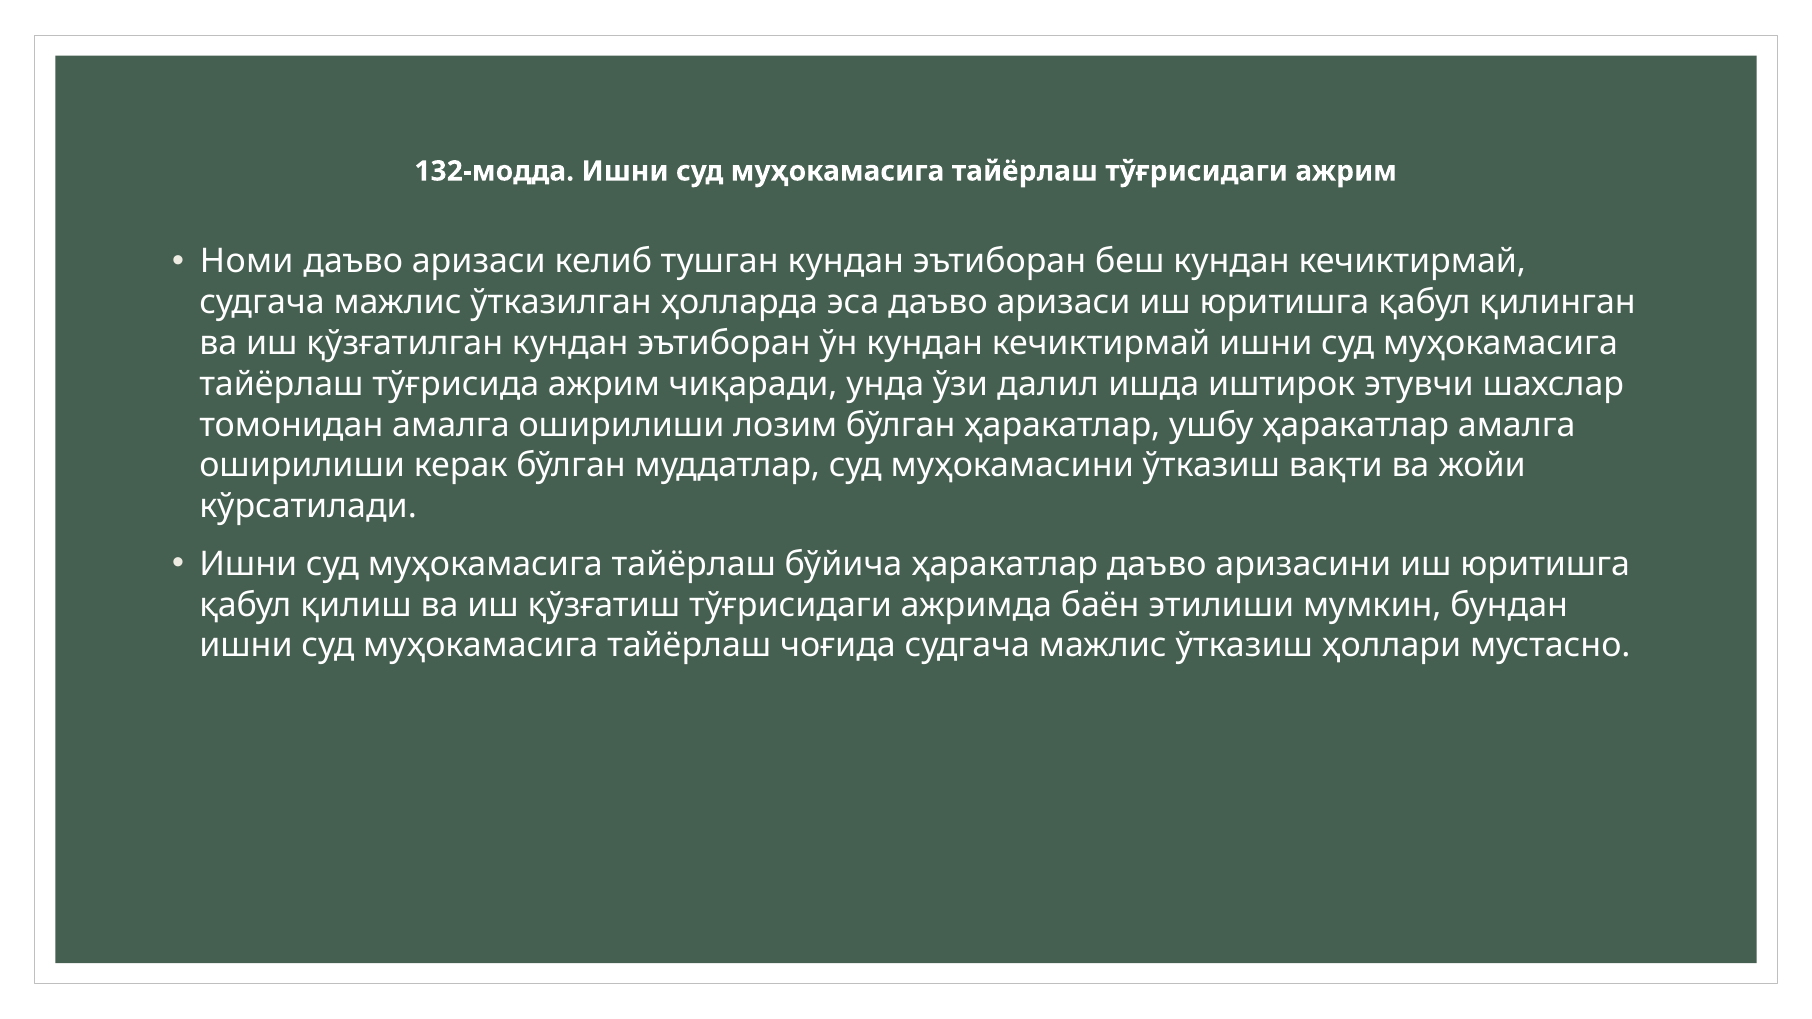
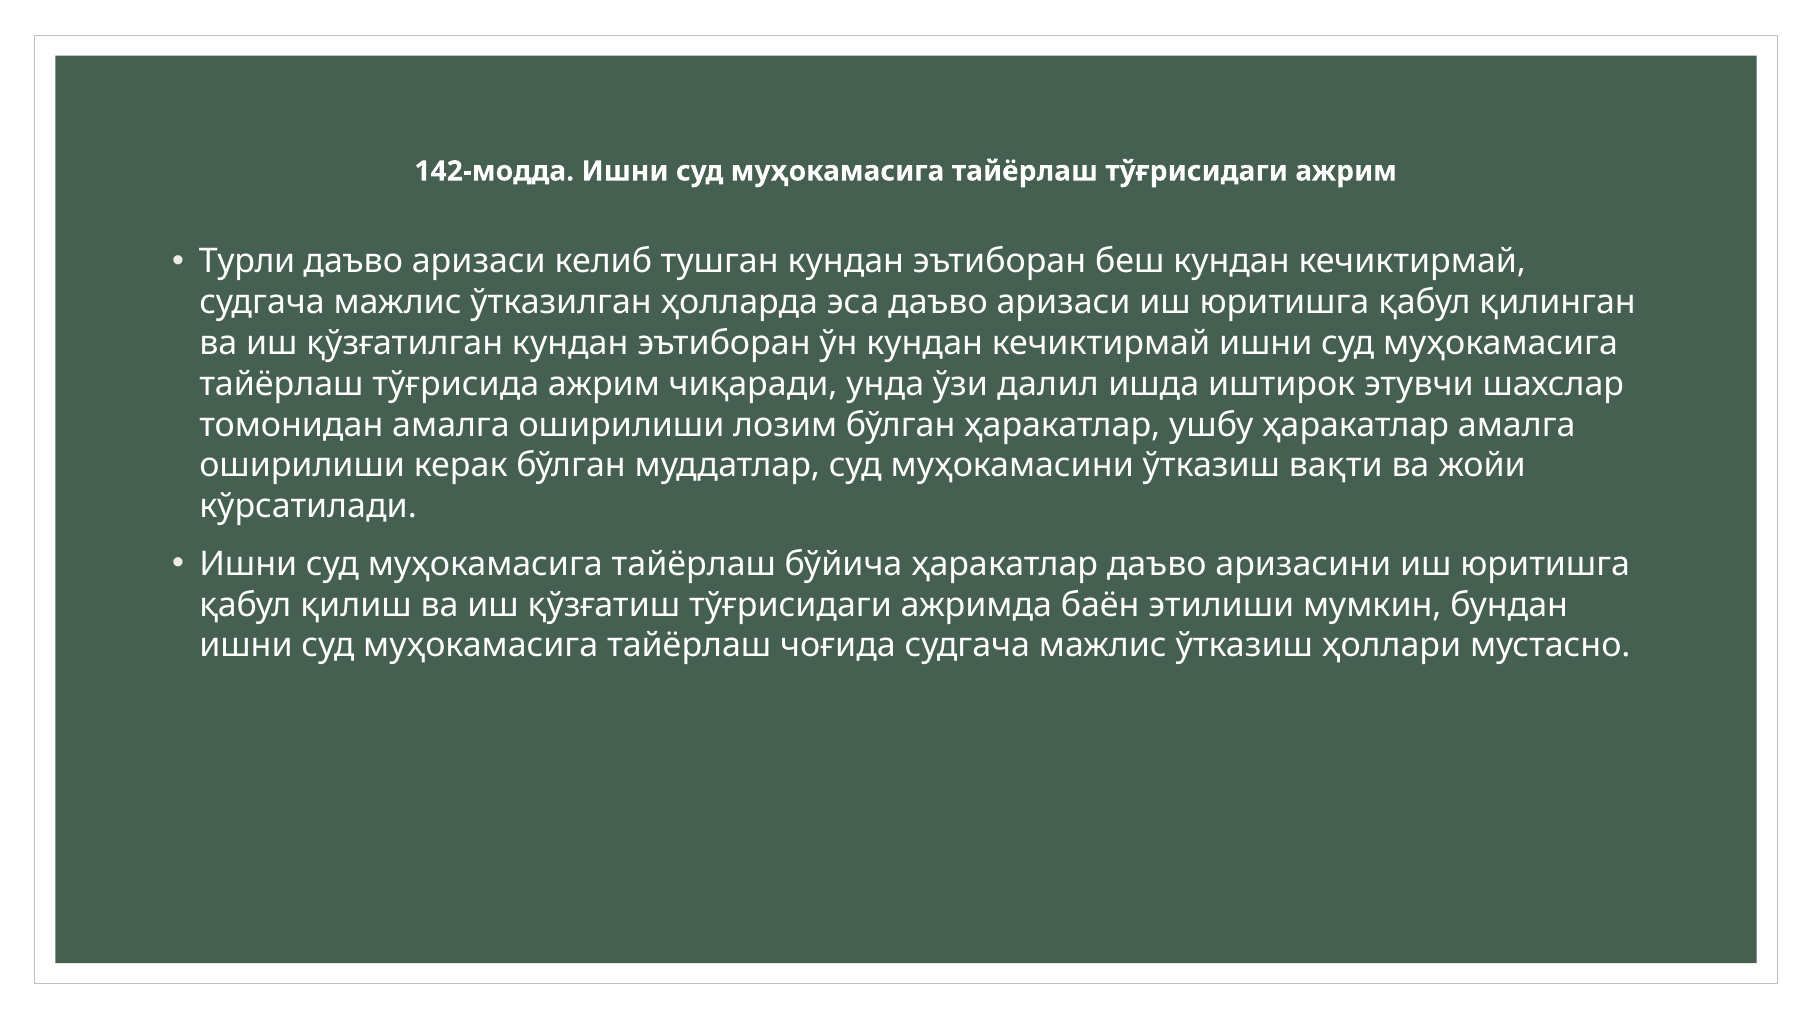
132-модда: 132-модда -> 142-модда (494, 171)
Номи: Номи -> Турли (247, 262)
